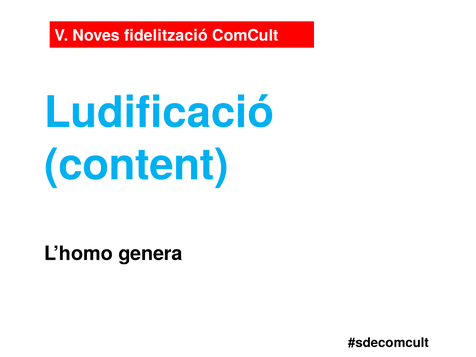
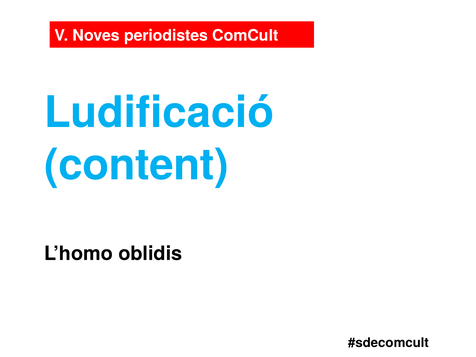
fidelització: fidelització -> periodistes (166, 36)
genera: genera -> oblidis (150, 254)
